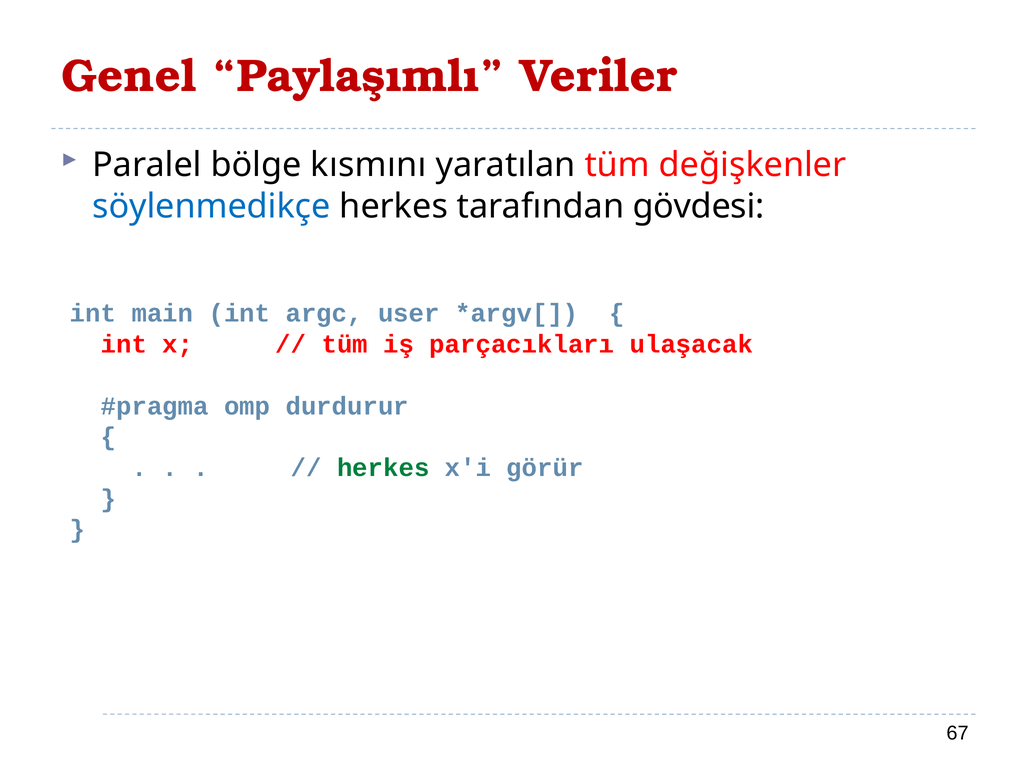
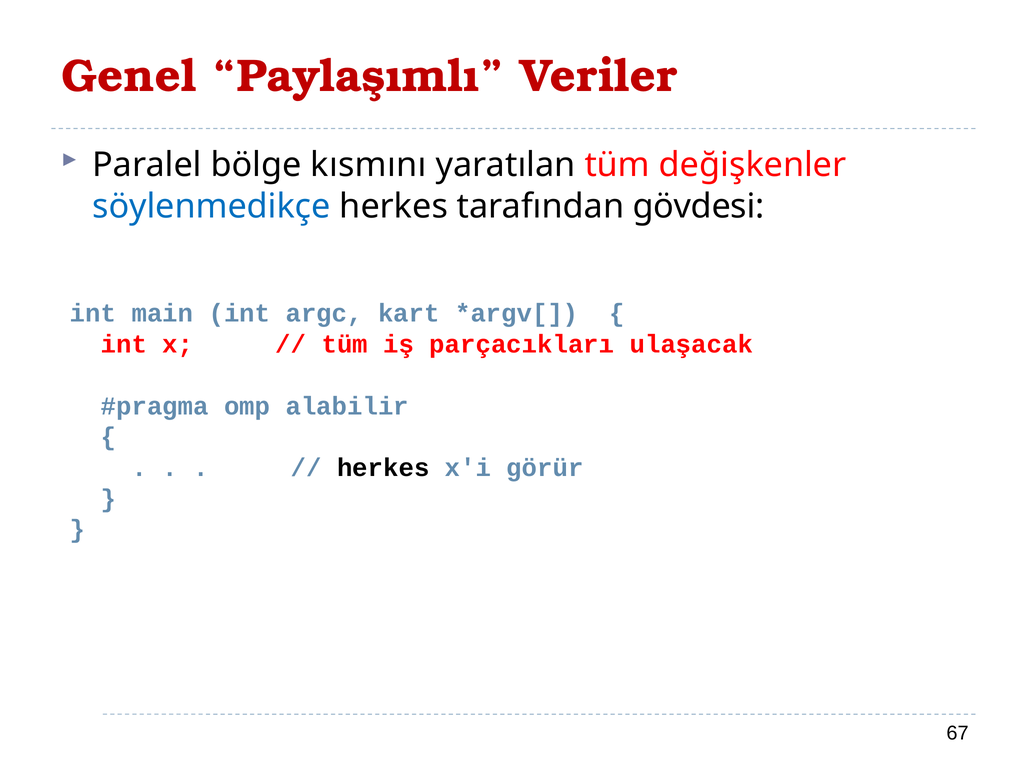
user: user -> kart (409, 313)
durdurur: durdurur -> alabilir (347, 406)
herkes colour: green -> black (383, 467)
